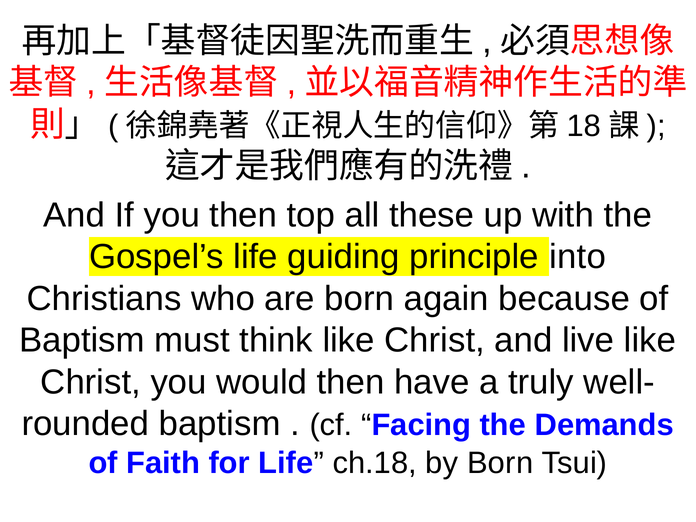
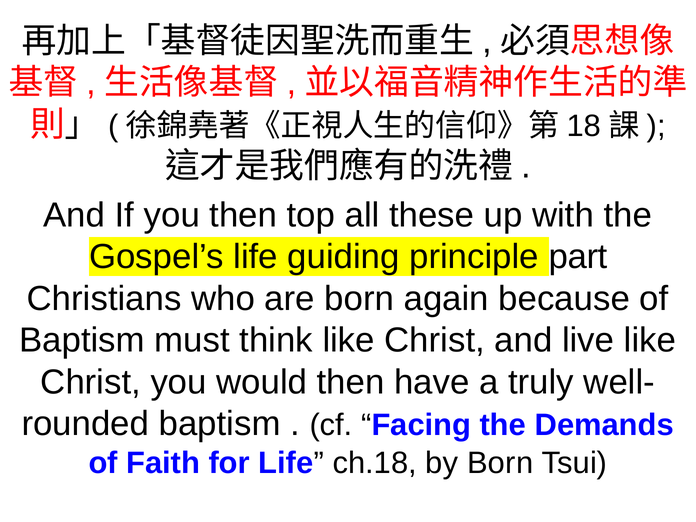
into: into -> part (578, 257)
